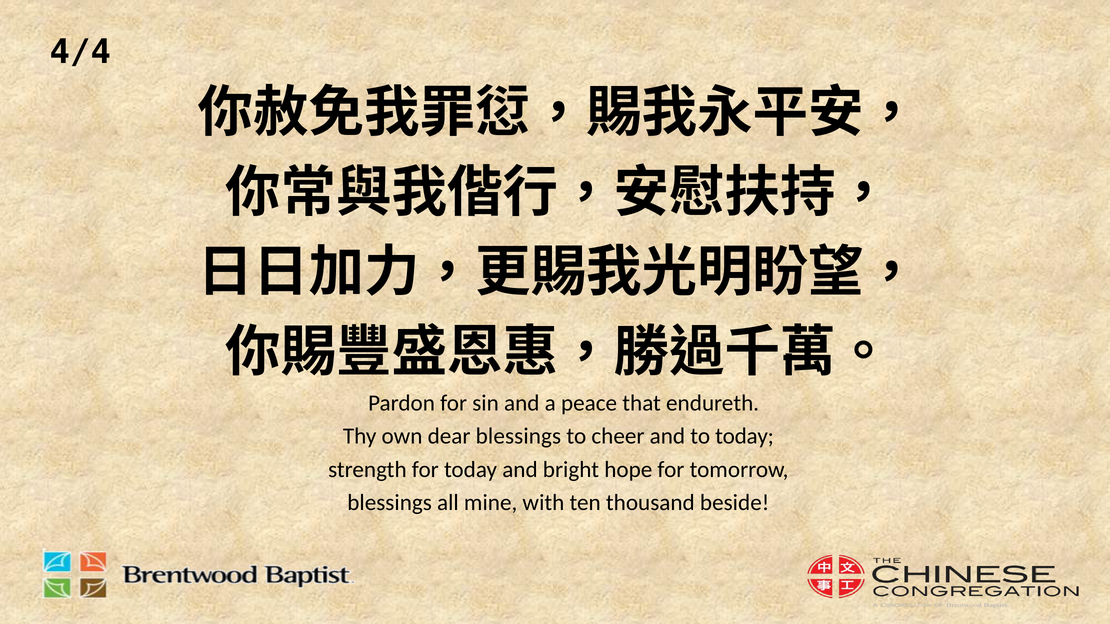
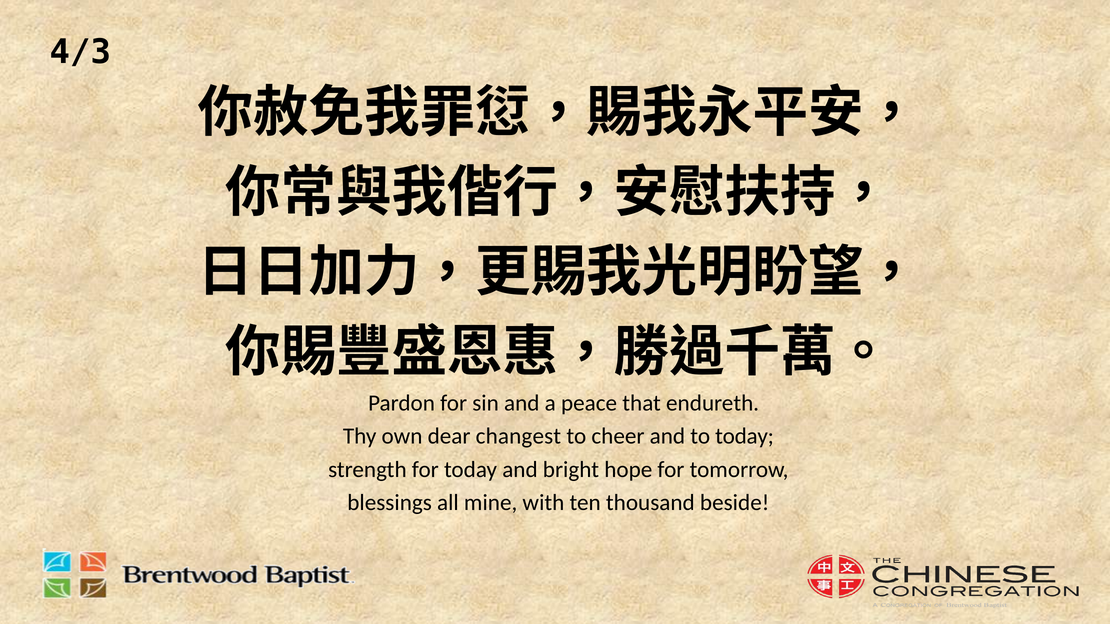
4/4: 4/4 -> 4/3 (81, 52)
dear blessings: blessings -> changest (518, 436)
